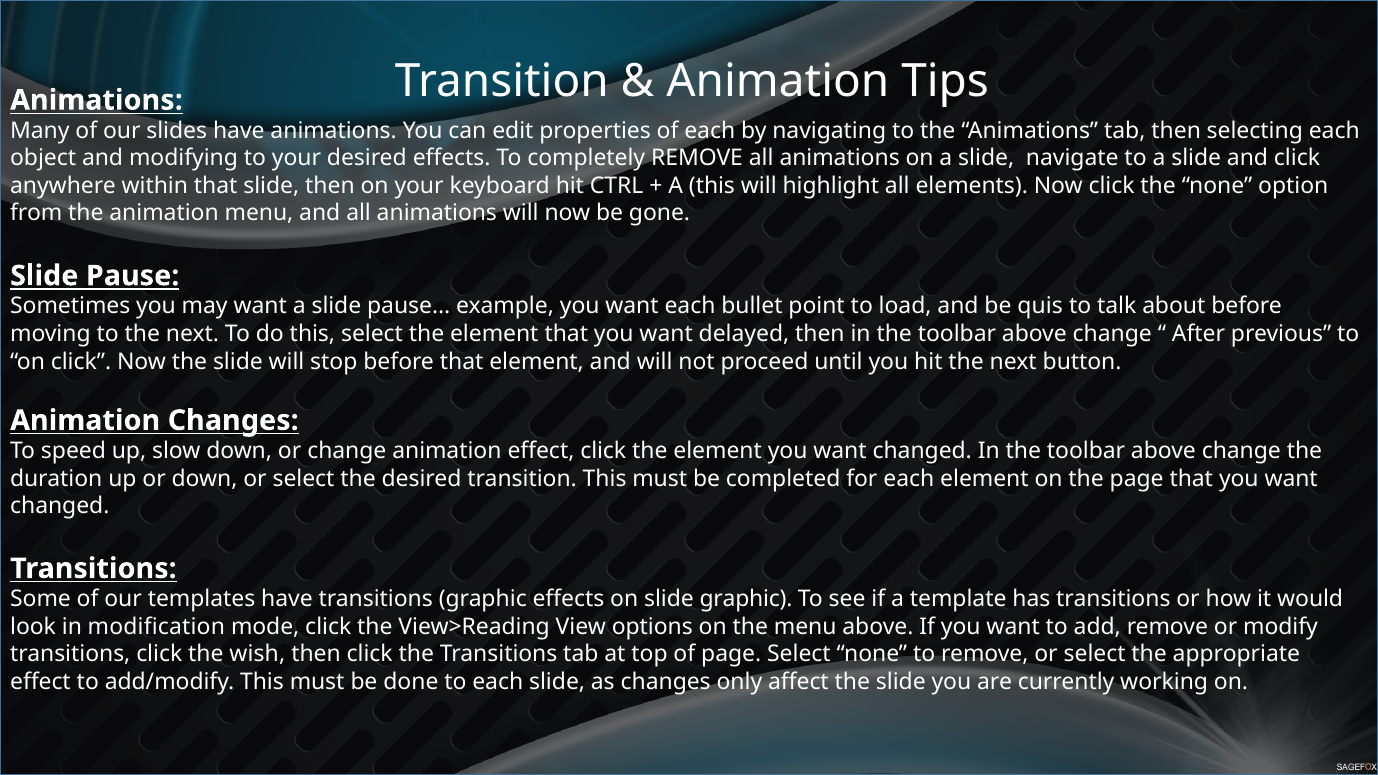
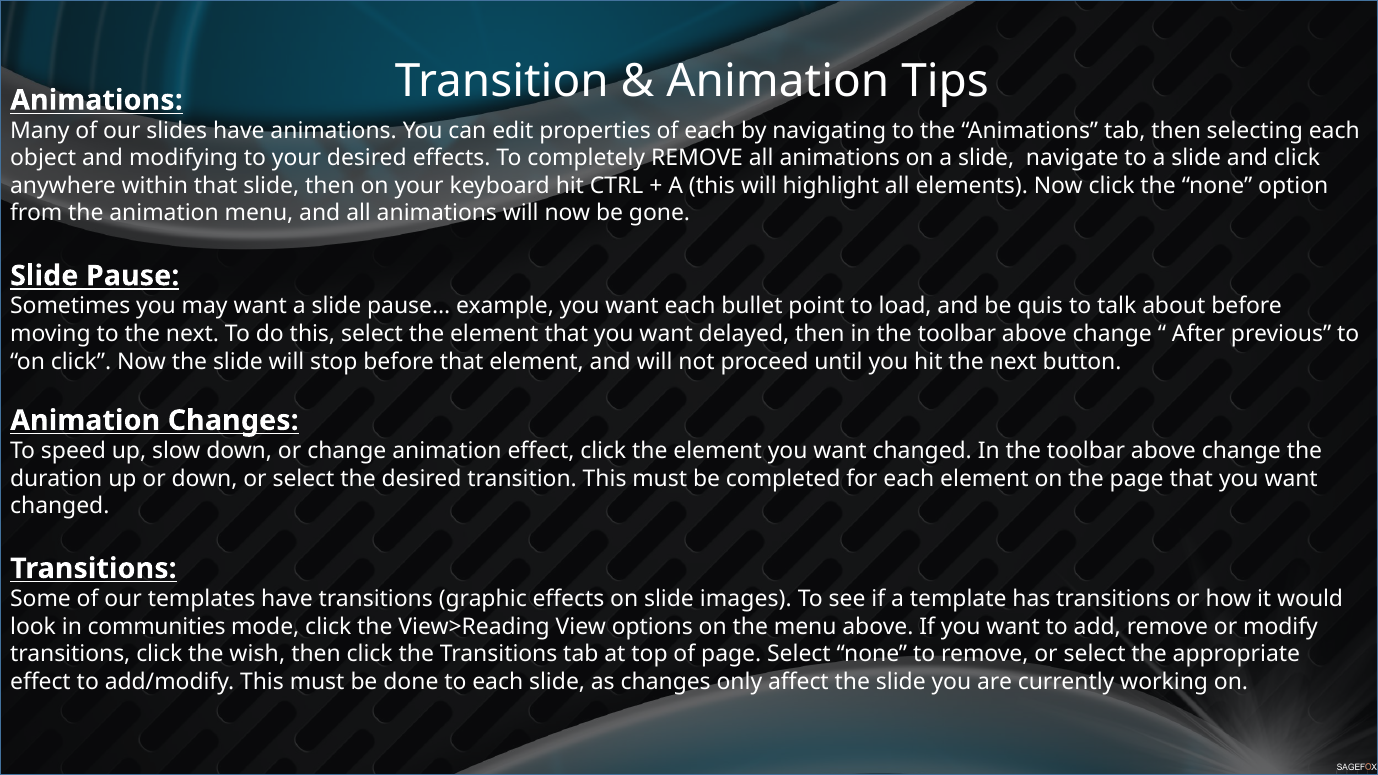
slide graphic: graphic -> images (746, 599)
modification: modification -> communities (157, 627)
